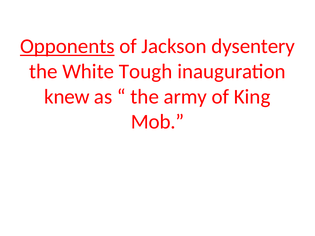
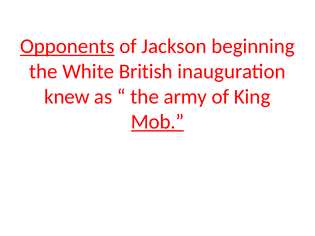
dysentery: dysentery -> beginning (253, 46)
Tough: Tough -> British (146, 72)
Mob underline: none -> present (158, 122)
